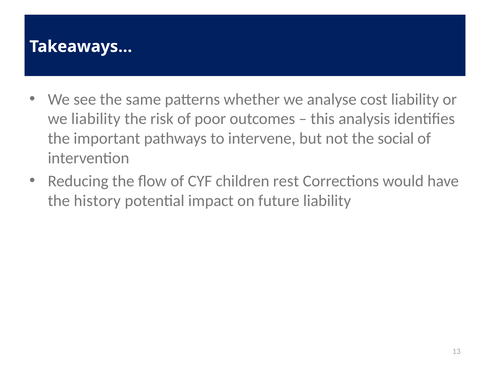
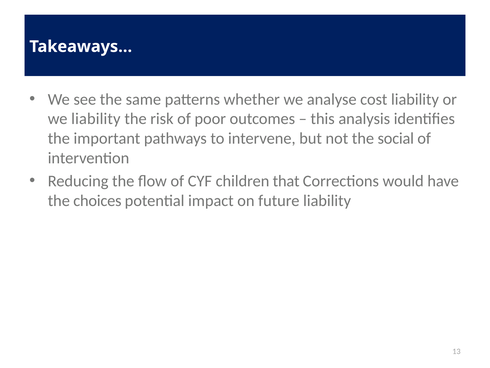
rest: rest -> that (286, 181)
history: history -> choices (97, 200)
